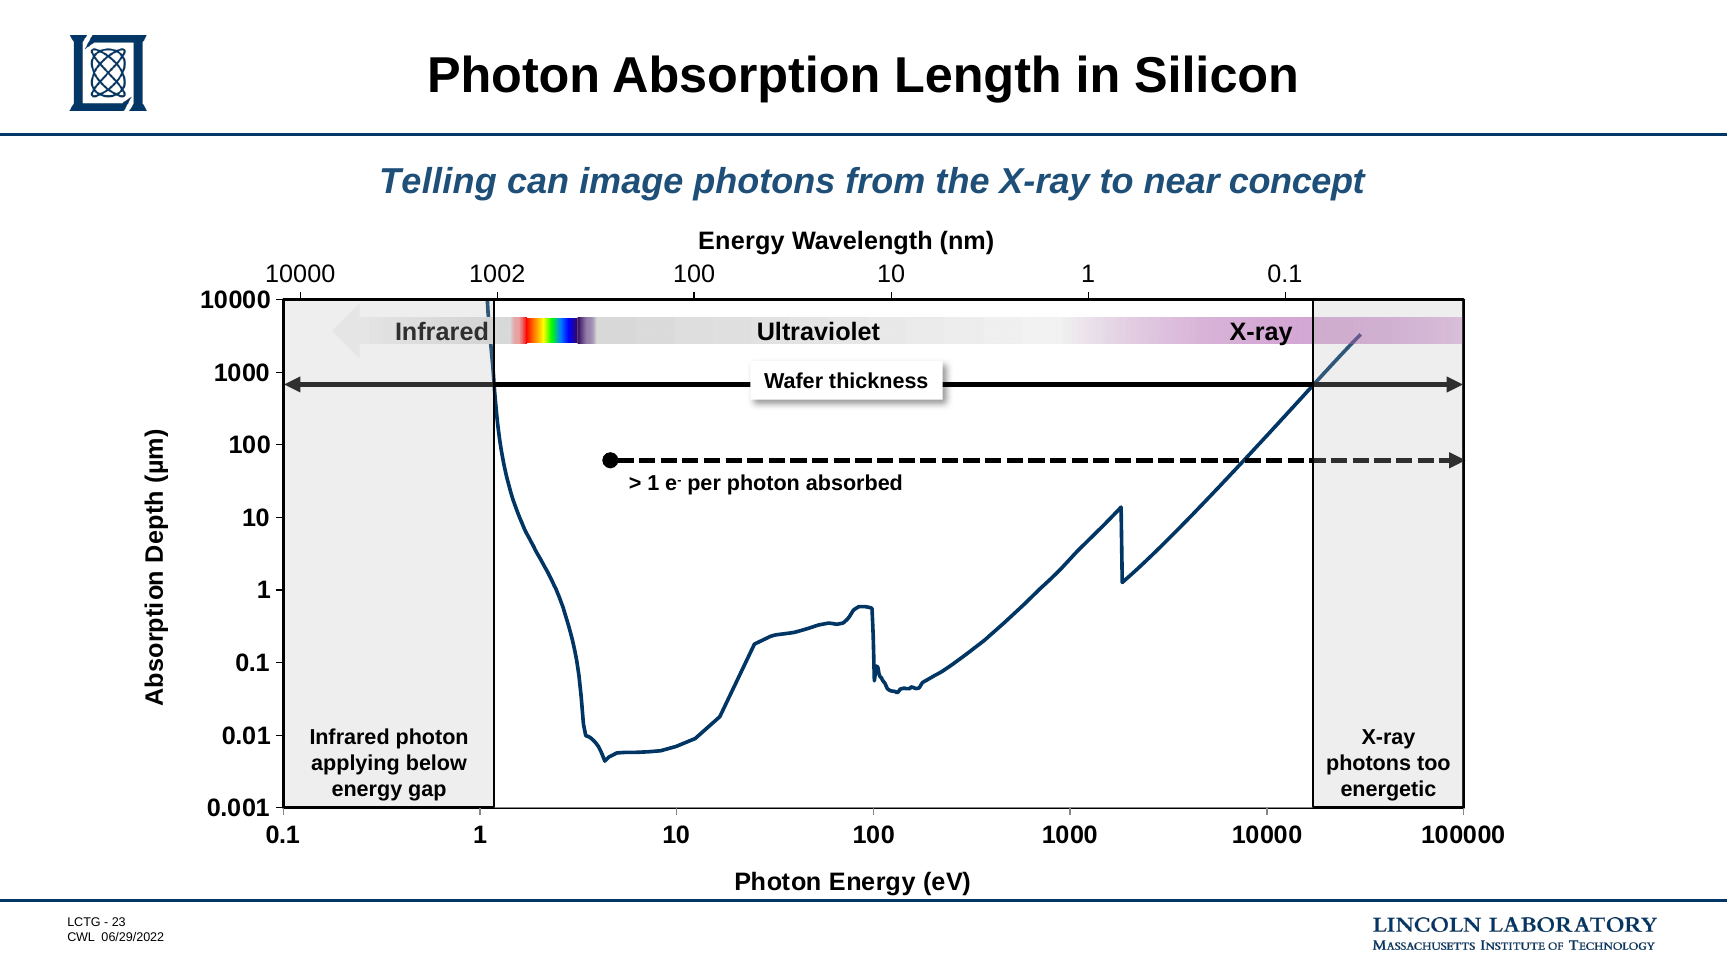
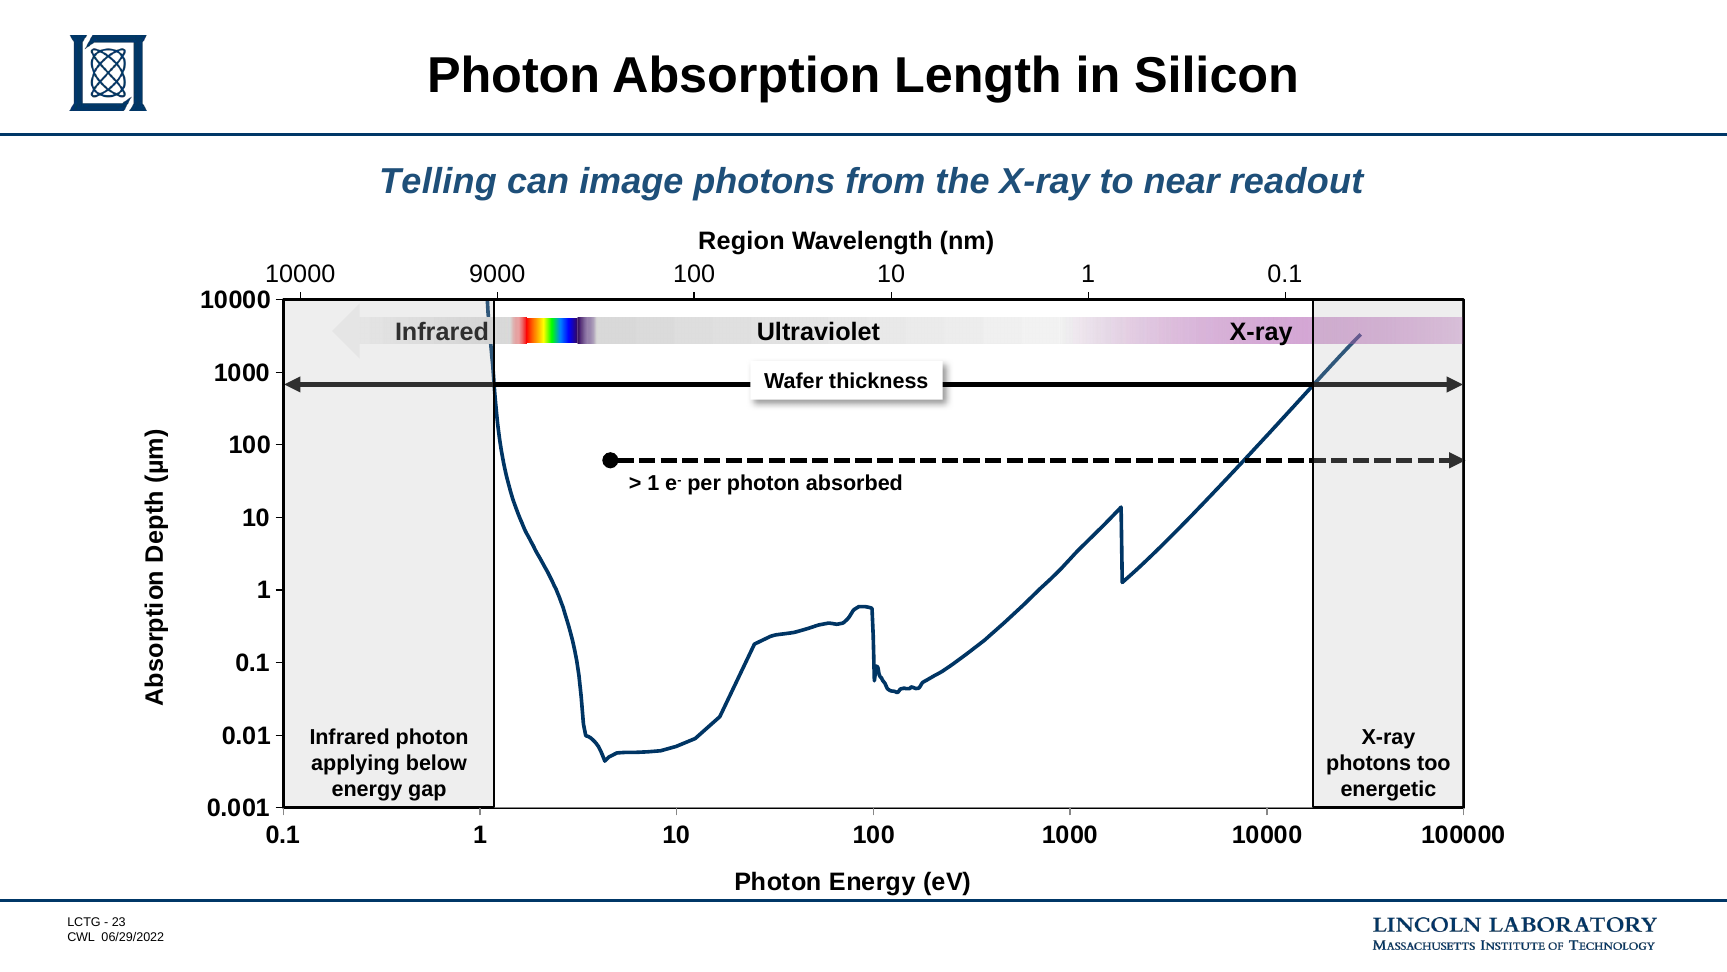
concept: concept -> readout (1296, 182)
Energy: Energy -> Region (741, 241)
1002: 1002 -> 9000 (497, 274)
